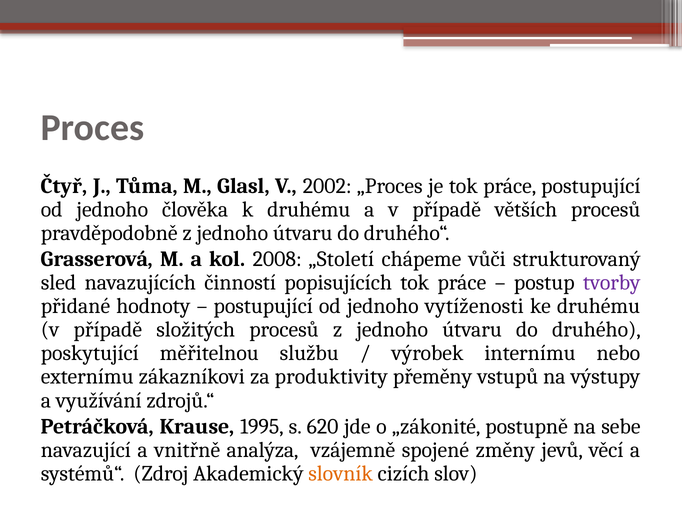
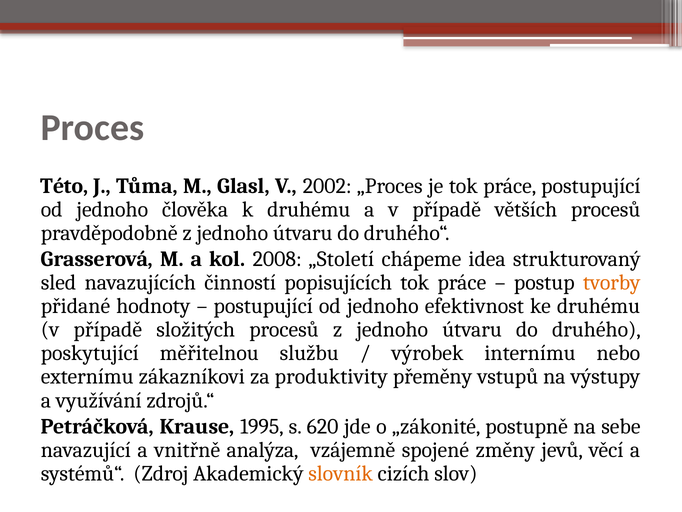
Čtyř: Čtyř -> Této (64, 186)
vůči: vůči -> idea (487, 259)
tvorby colour: purple -> orange (612, 282)
vytíženosti: vytíženosti -> efektivnost (474, 306)
